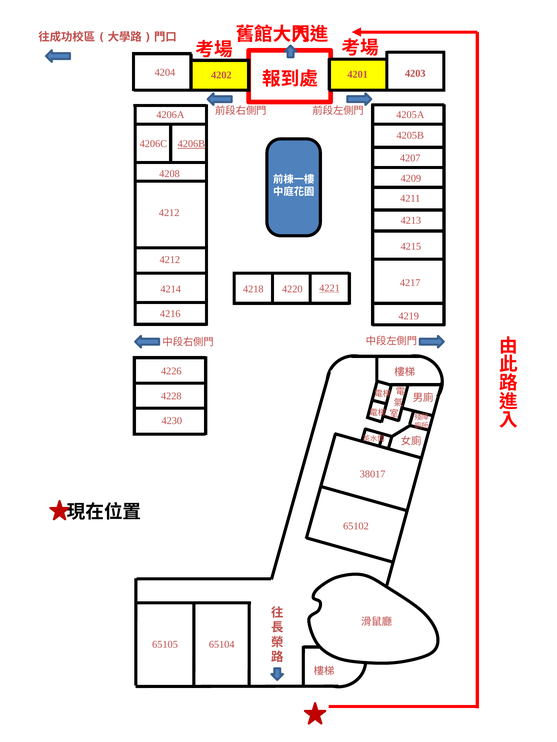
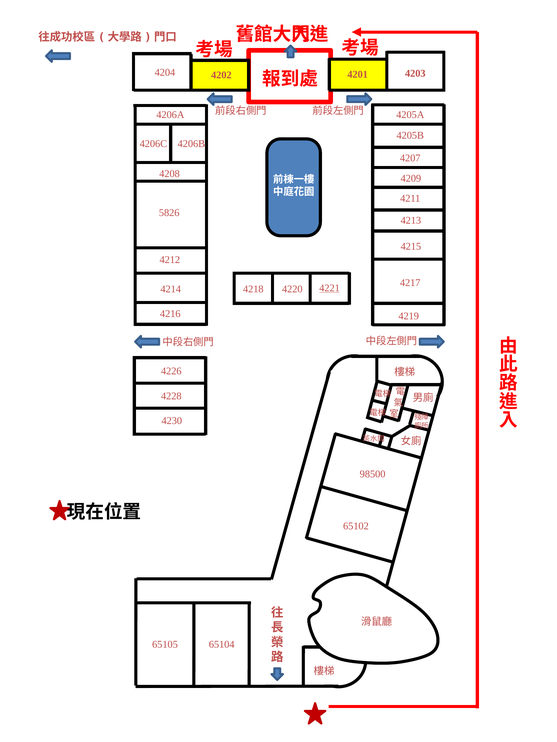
4206B underline: present -> none (191, 144)
4212: 4212 -> 5826 (169, 213)
38017: 38017 -> 98500 (373, 475)
